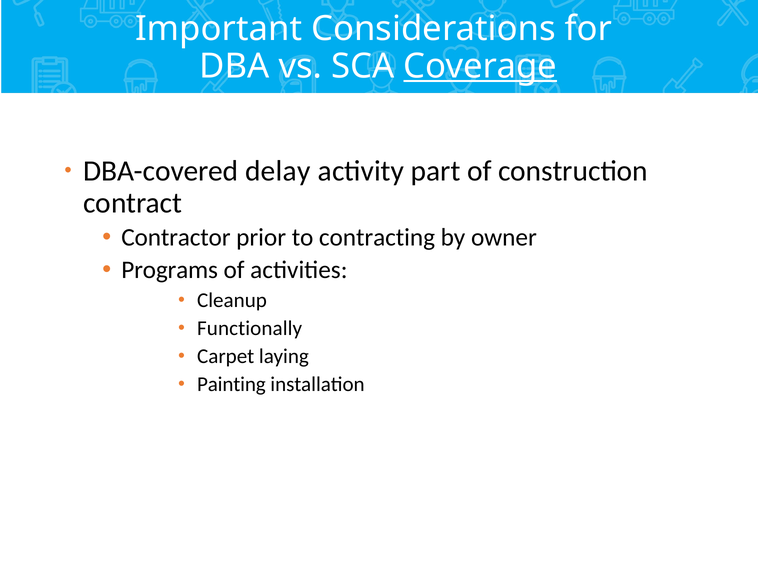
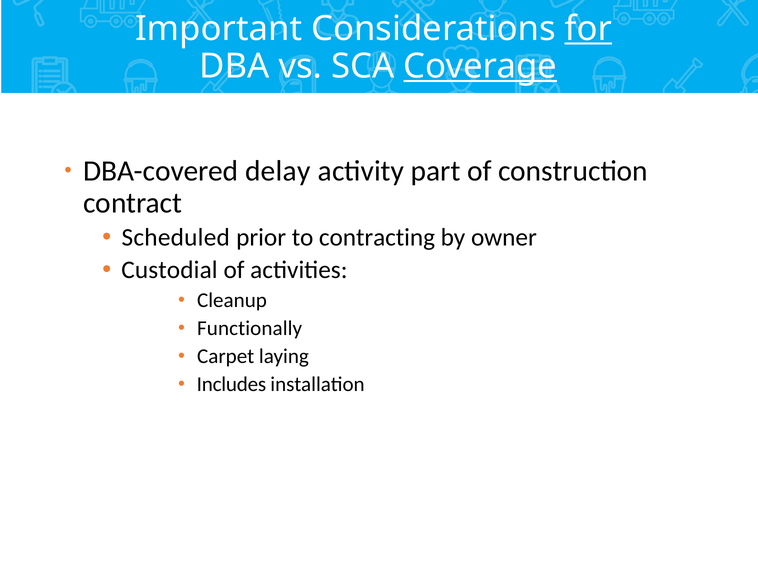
for underline: none -> present (588, 29)
Contractor: Contractor -> Scheduled (176, 238)
Programs: Programs -> Custodial (169, 270)
Painting: Painting -> Includes (231, 385)
